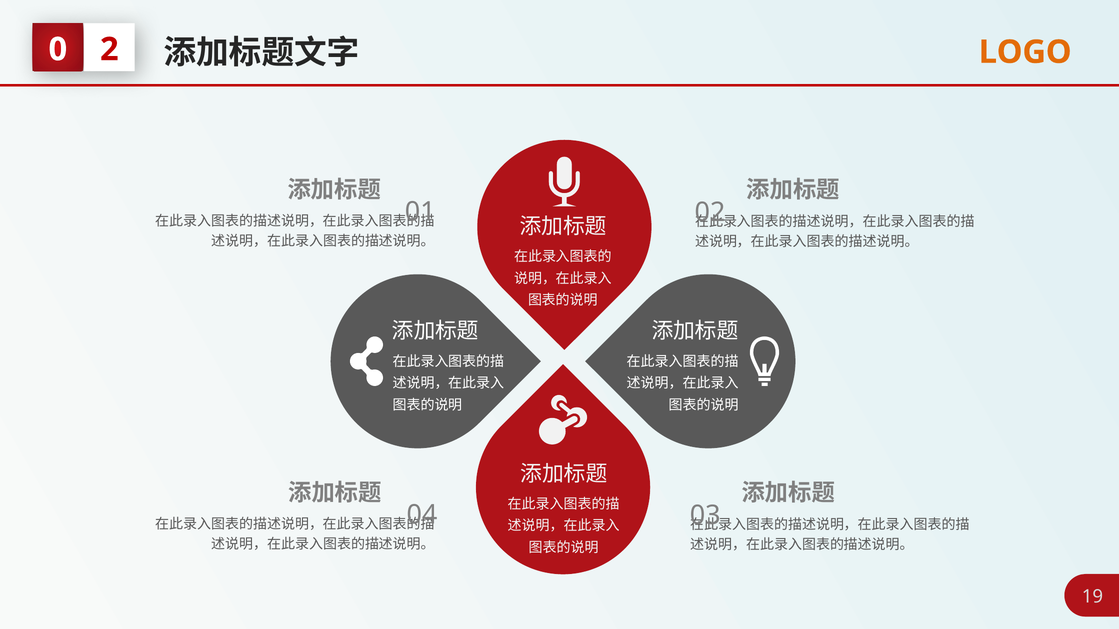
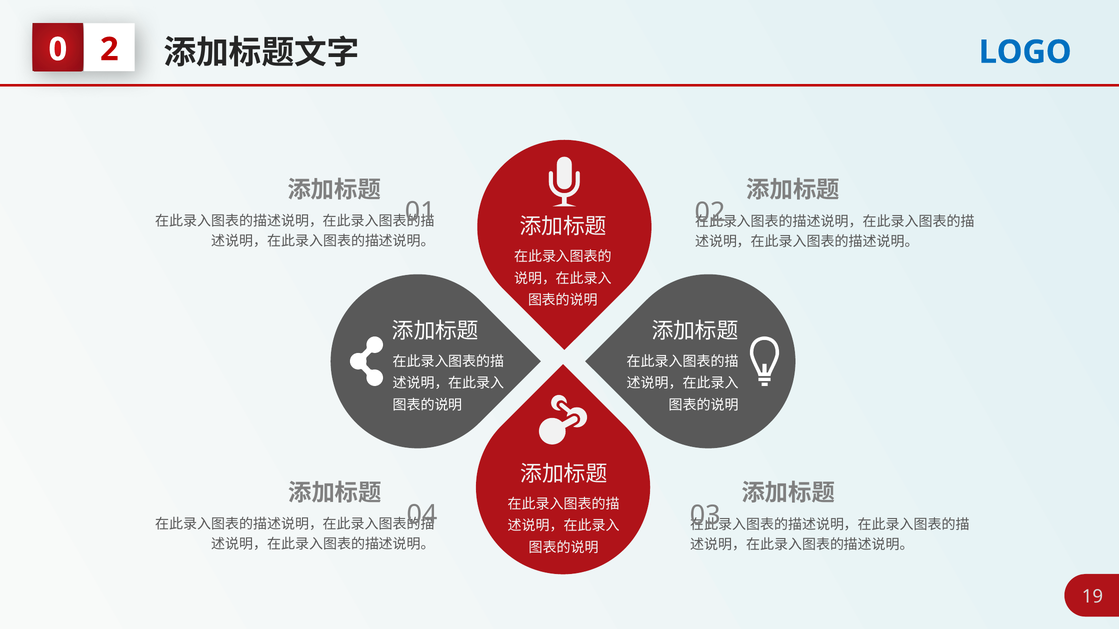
LOGO colour: orange -> blue (1025, 52)
